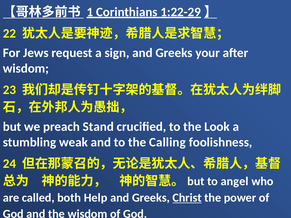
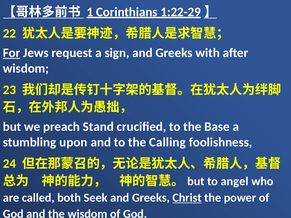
For underline: none -> present (12, 53)
your: your -> with (208, 53)
Look: Look -> Base (217, 127)
weak: weak -> upon (73, 142)
Help: Help -> Seek (96, 198)
